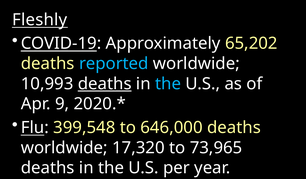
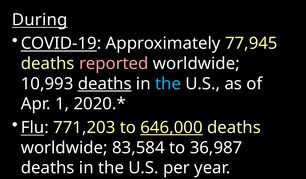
Fleshly: Fleshly -> During (40, 20)
65,202: 65,202 -> 77,945 (251, 43)
reported colour: light blue -> pink (114, 64)
9: 9 -> 1 (62, 104)
399,548: 399,548 -> 771,203 (84, 128)
646,000 underline: none -> present (172, 128)
17,320: 17,320 -> 83,584 (138, 148)
73,965: 73,965 -> 36,987 (216, 148)
